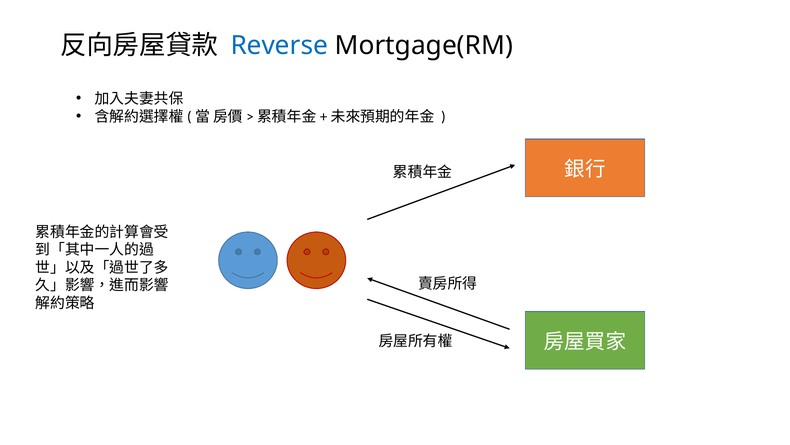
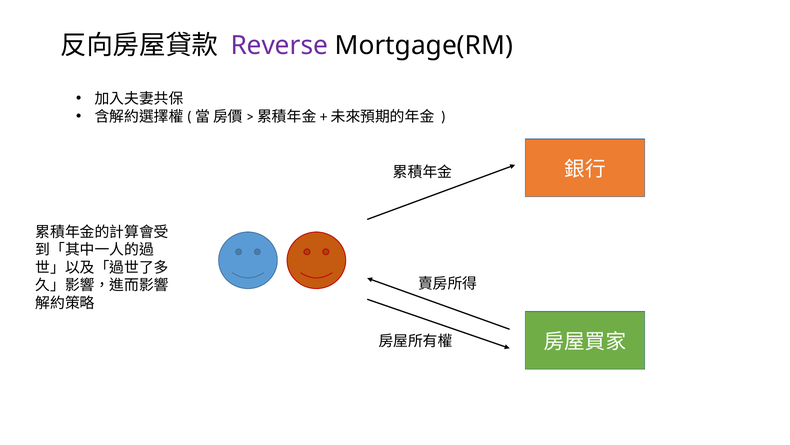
Reverse colour: blue -> purple (279, 46)
